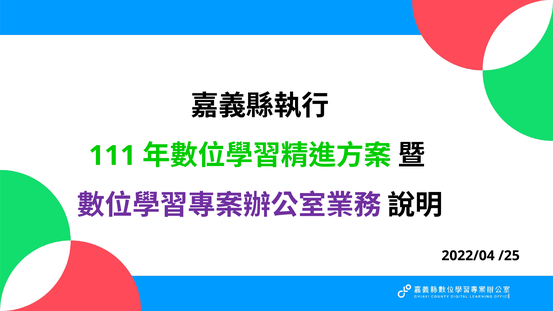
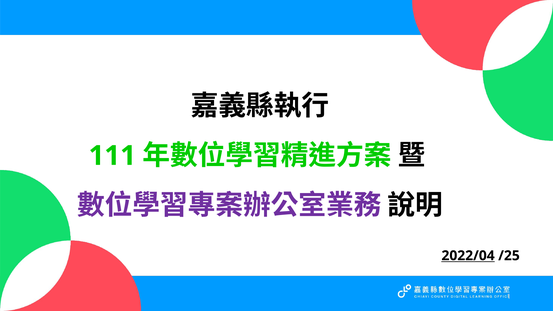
2022/04 underline: none -> present (468, 256)
